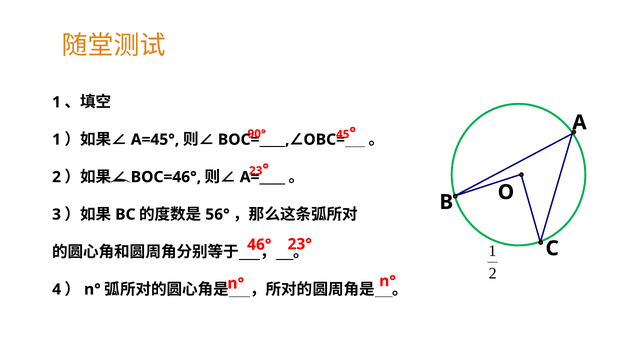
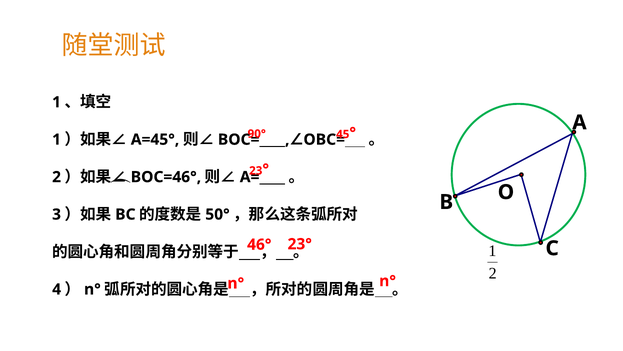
56°: 56° -> 50° (217, 214)
